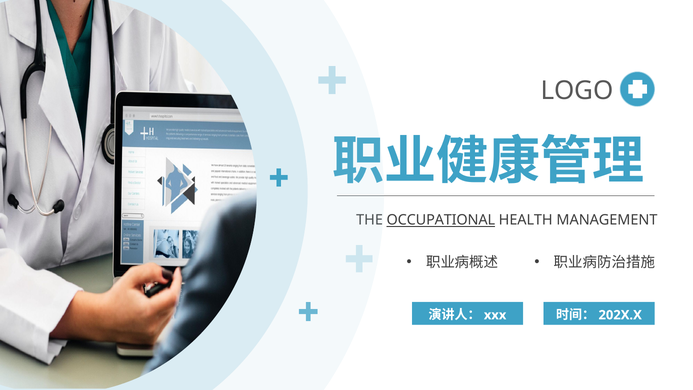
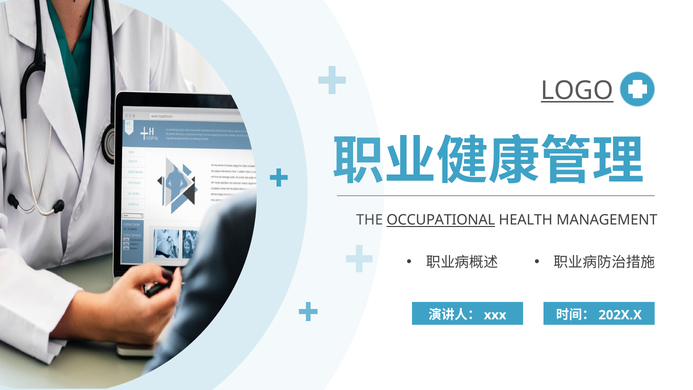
LOGO underline: none -> present (577, 91)
